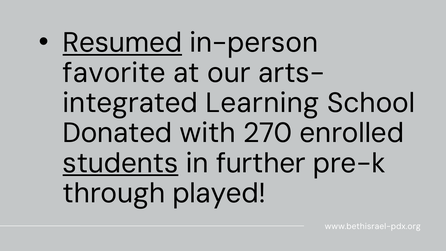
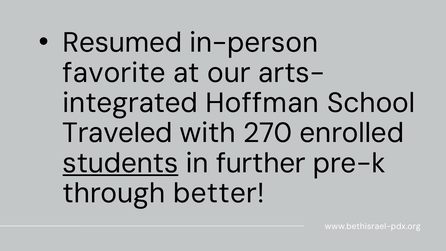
Resumed underline: present -> none (122, 43)
Learning: Learning -> Hoffman (262, 103)
Donated: Donated -> Traveled (117, 133)
played: played -> better (219, 193)
